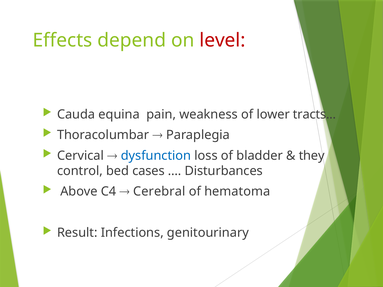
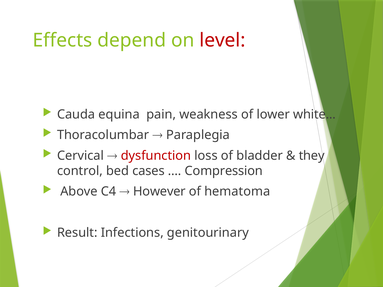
tracts: tracts -> white (315, 114)
dysfunction colour: blue -> red (156, 156)
Disturbances: Disturbances -> Compression (224, 171)
Cerebral: Cerebral -> However (159, 192)
